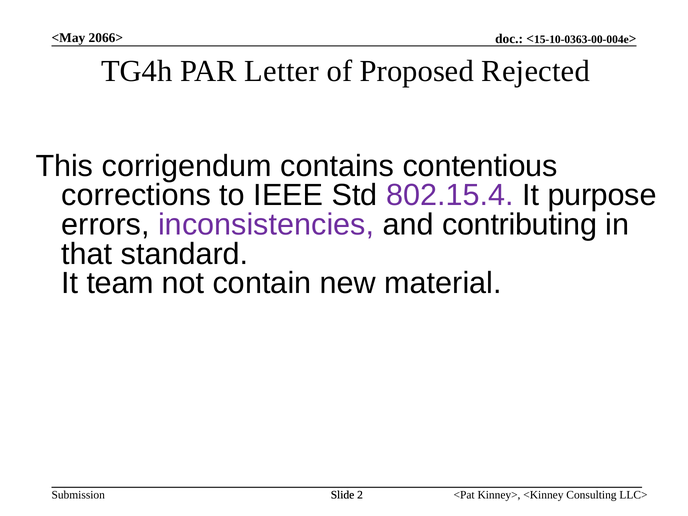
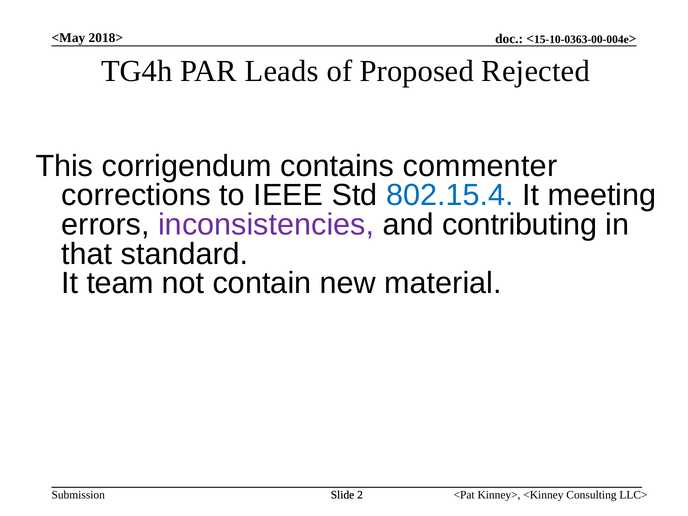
2066>: 2066> -> 2018> (106, 38)
Letter: Letter -> Leads (282, 71)
contentious: contentious -> commenter (480, 166)
802.15.4 colour: purple -> blue (450, 195)
purpose: purpose -> meeting (602, 195)
